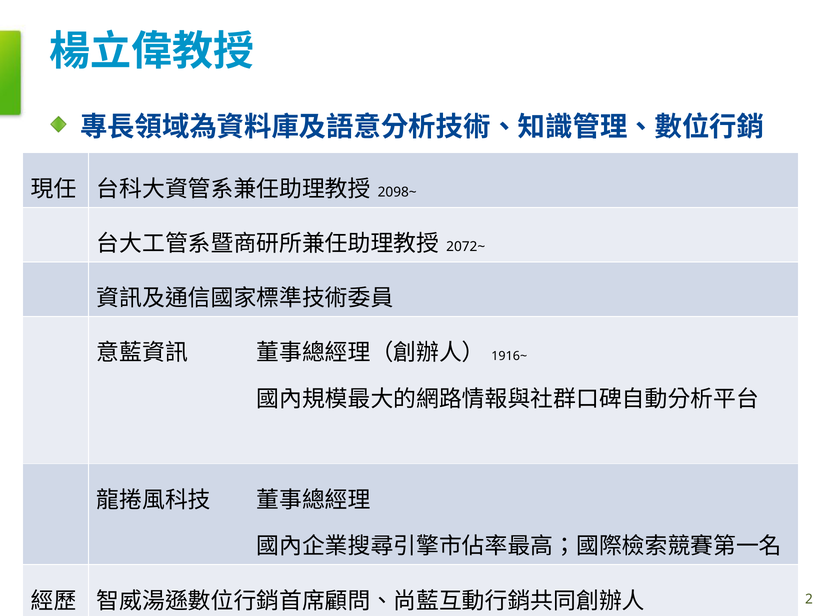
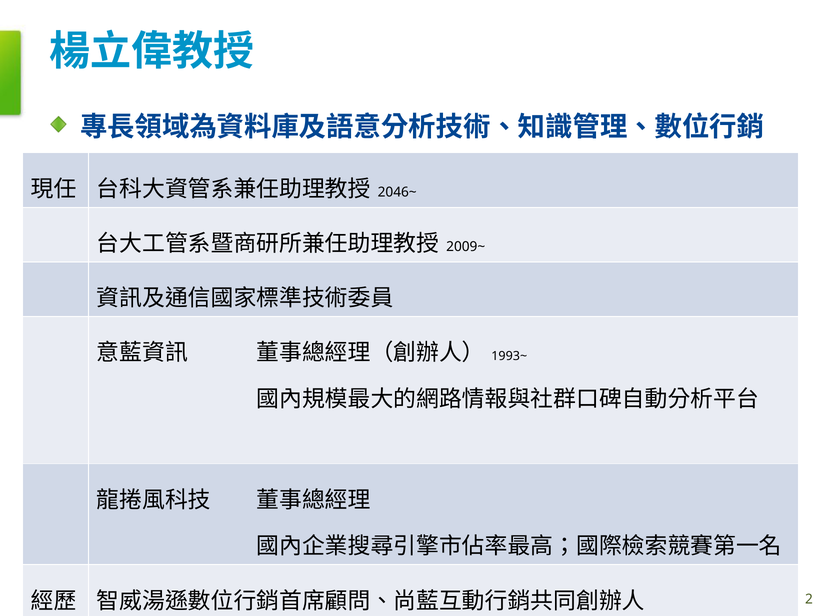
2098~: 2098~ -> 2046~ (397, 192)
2072~: 2072~ -> 2009~ (466, 247)
1916~: 1916~ -> 1993~ (509, 356)
